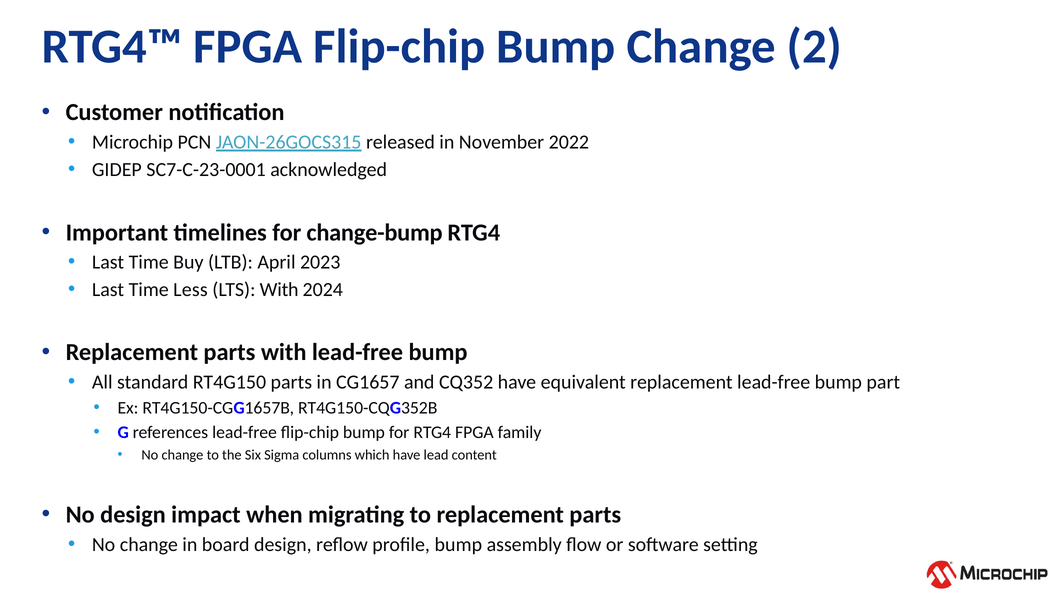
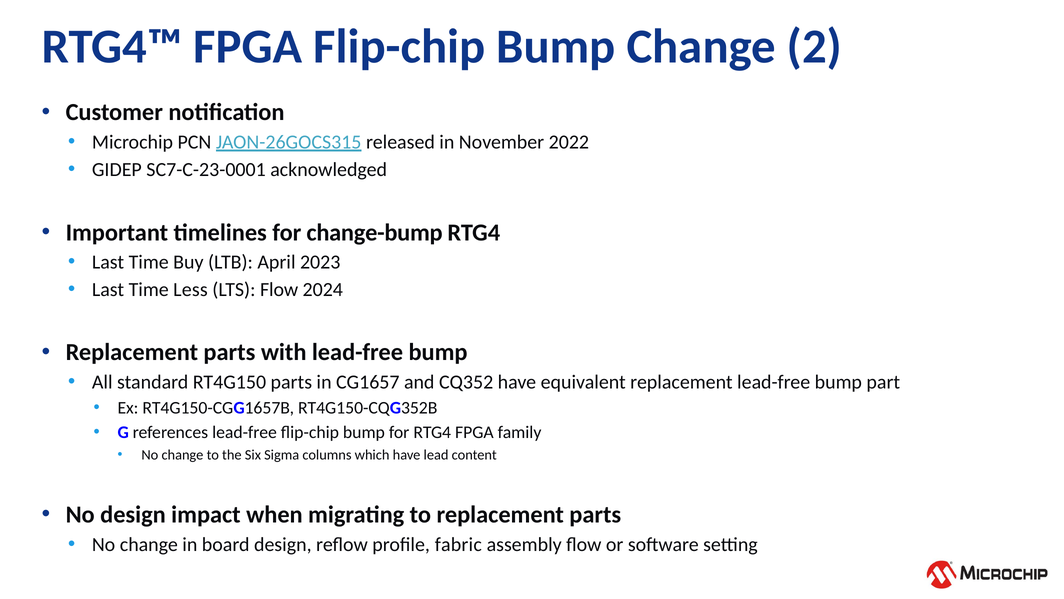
LTS With: With -> Flow (279, 289)
profile bump: bump -> fabric (458, 544)
